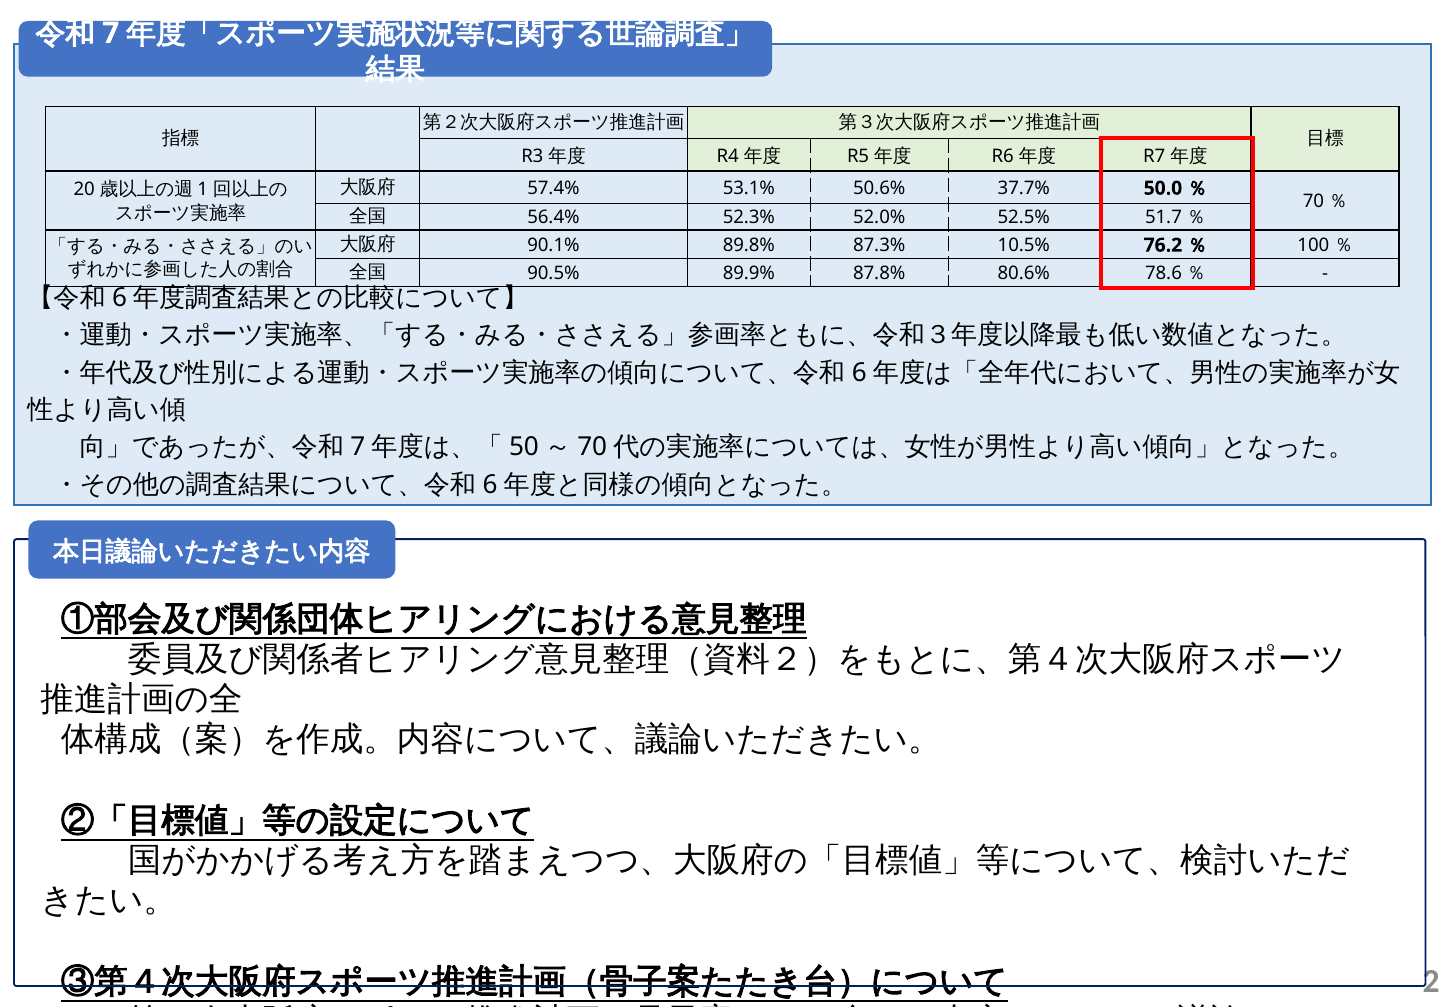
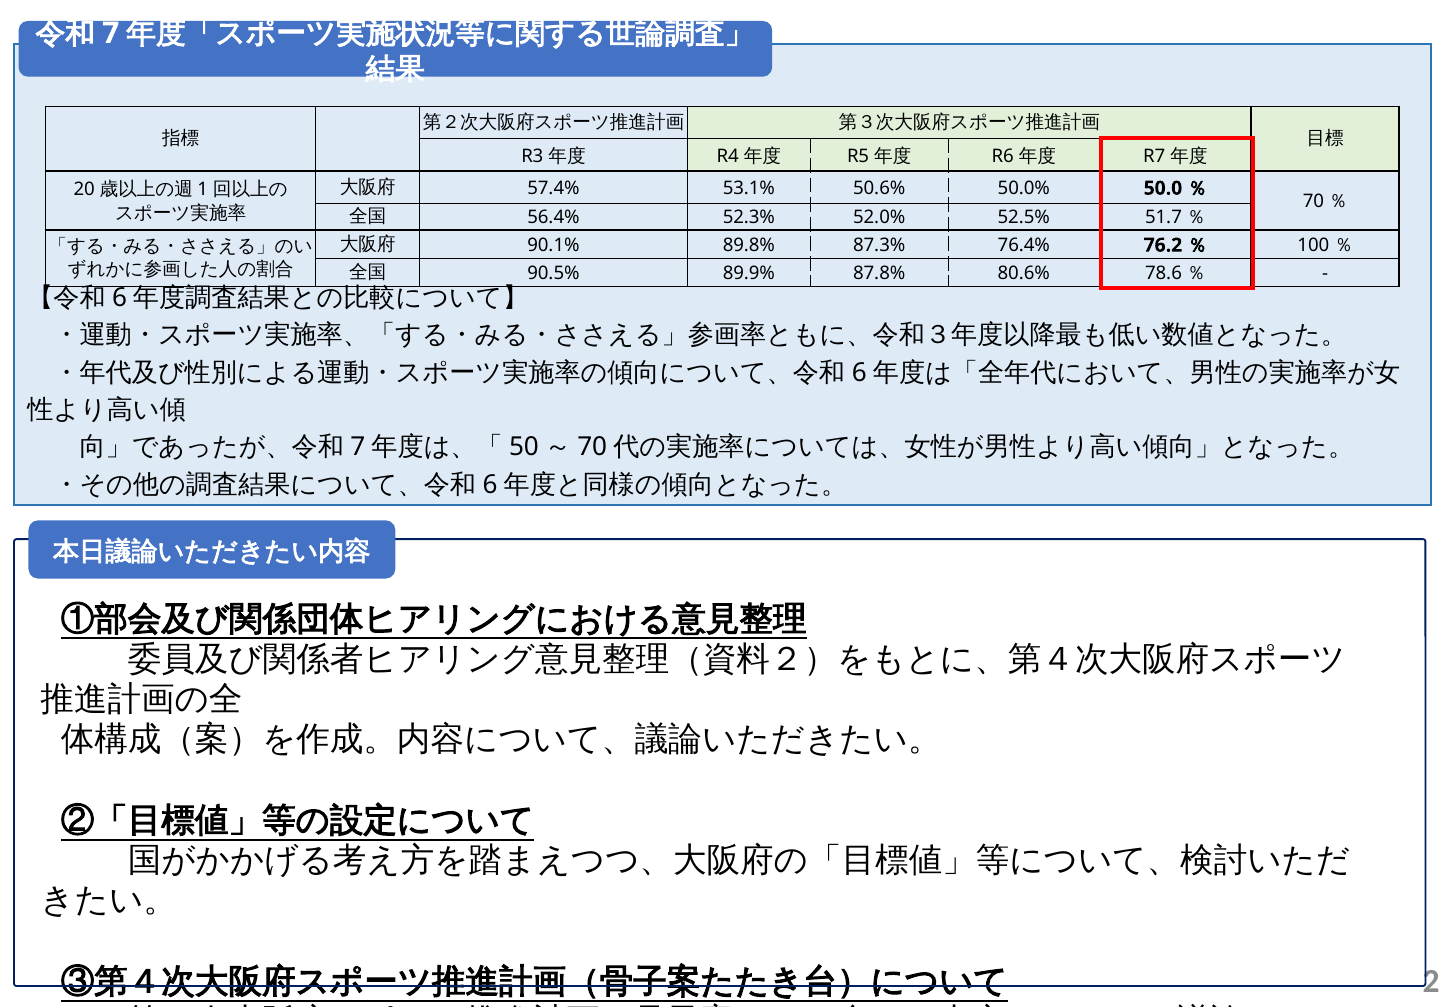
37.7%: 37.7% -> 50.0% (1024, 188)
10.5%: 10.5% -> 76.4% (1024, 245)
